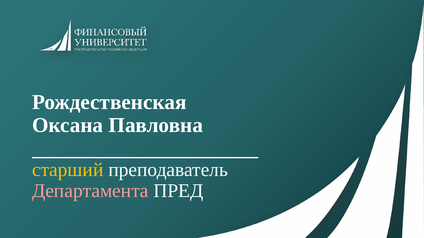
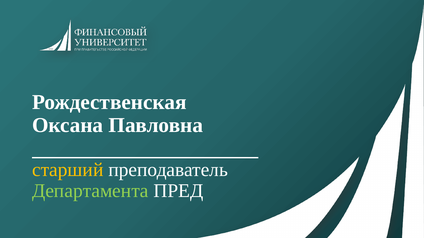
Департамента colour: pink -> light green (90, 191)
